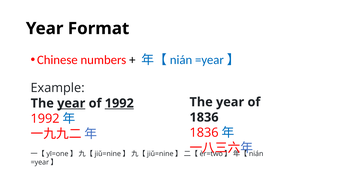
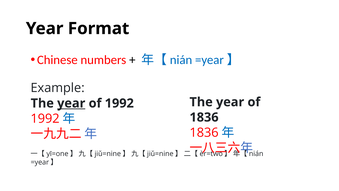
1992 underline: present -> none (119, 103)
